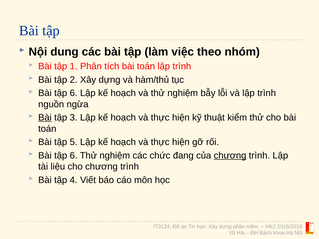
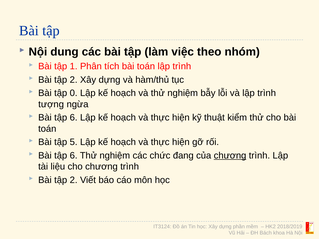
6: 6 -> 0 (74, 93)
nguồn: nguồn -> tượng (51, 104)
Bài underline: present -> none (45, 118)
3: 3 -> 6 (74, 118)
4: 4 -> 2 (74, 180)
